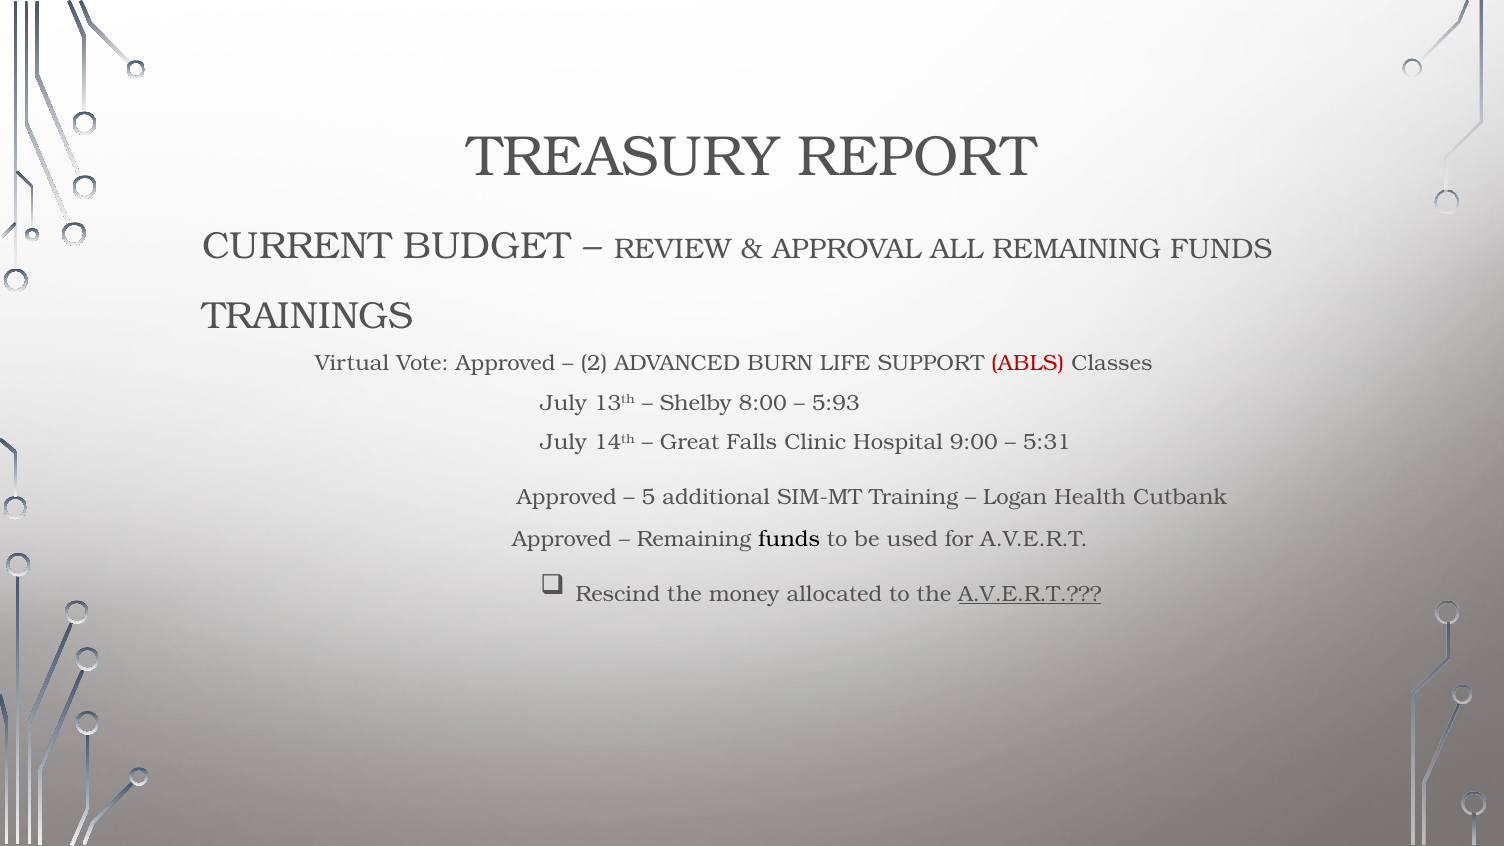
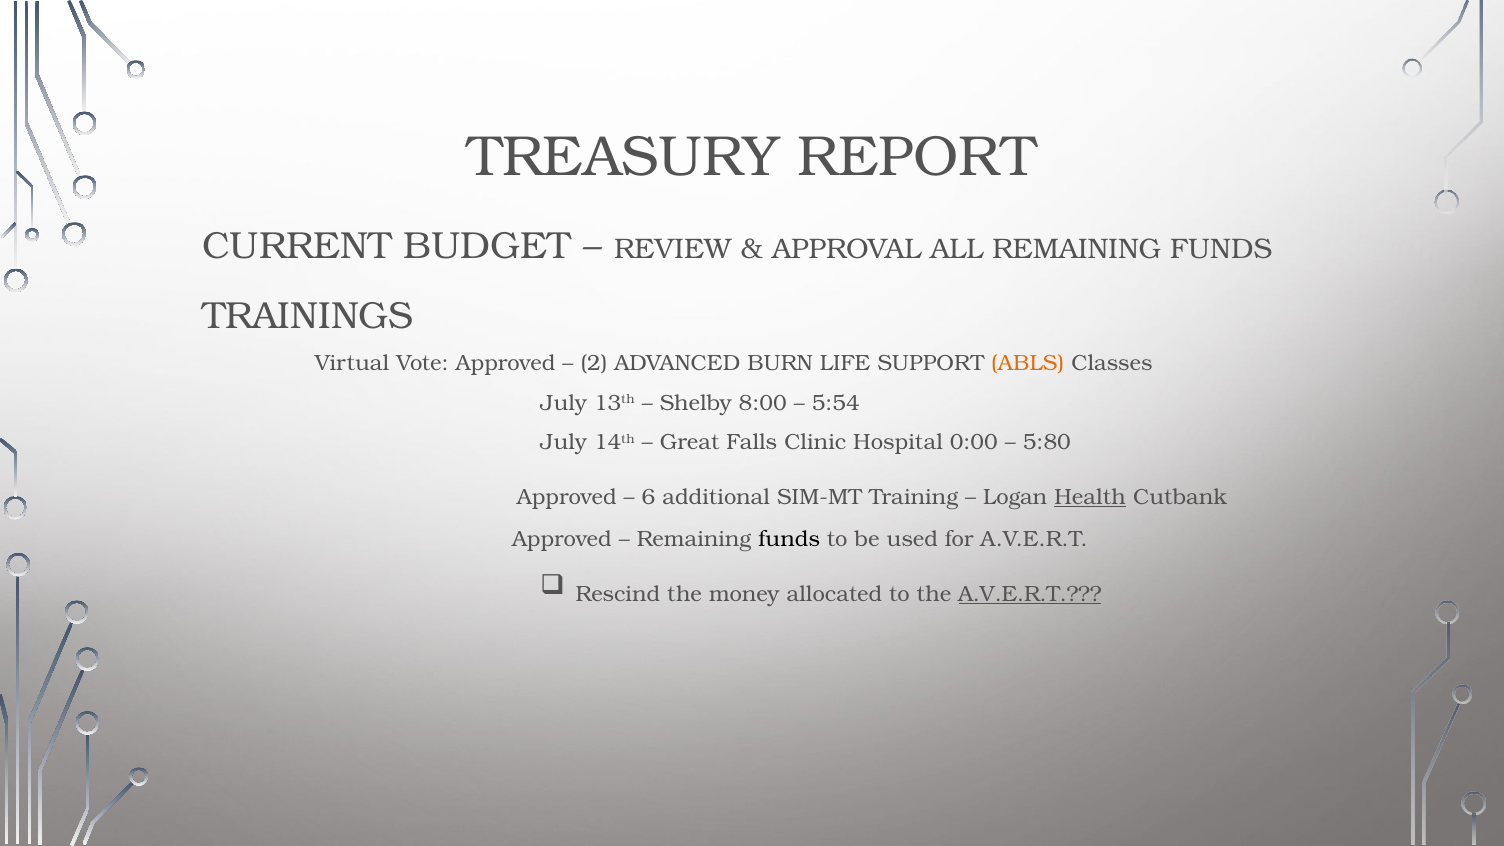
ABLS colour: red -> orange (1028, 363)
5:93: 5:93 -> 5:54 (836, 403)
9:00: 9:00 -> 0:00 (974, 442)
5:31: 5:31 -> 5:80 (1047, 442)
5: 5 -> 6 (649, 497)
Health underline: none -> present (1090, 497)
